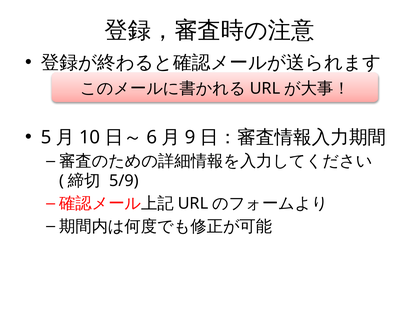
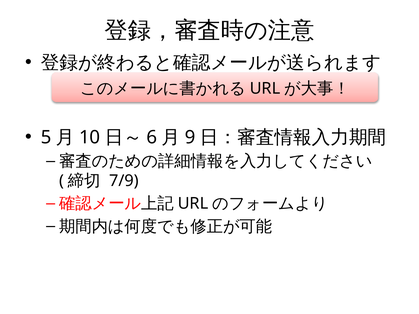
5/9: 5/9 -> 7/9 (124, 181)
